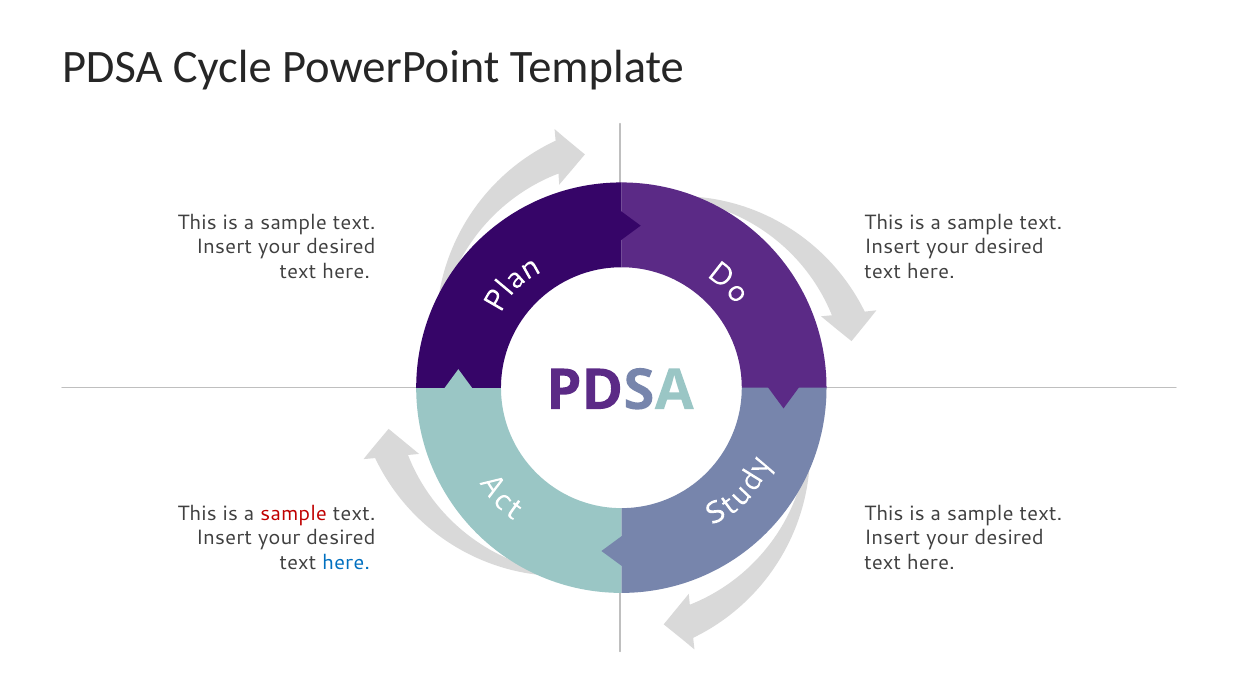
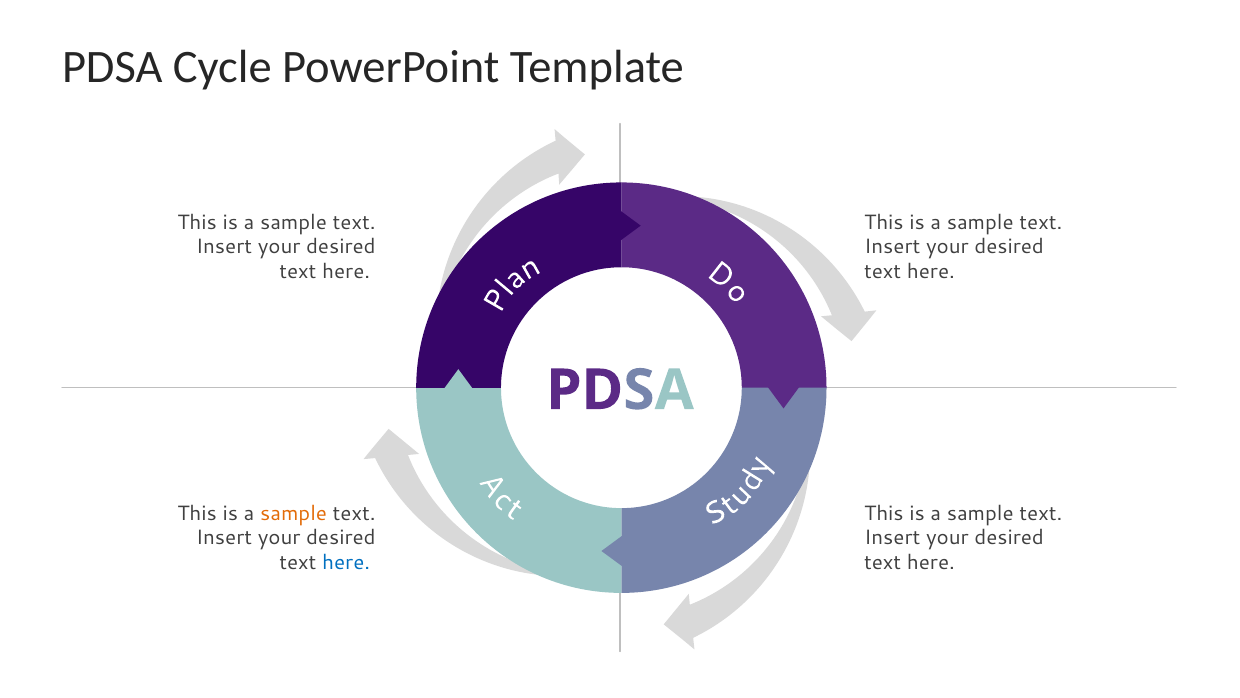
sample colour: red -> orange (294, 513)
